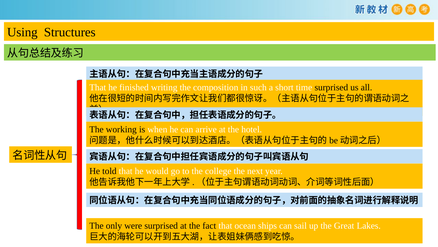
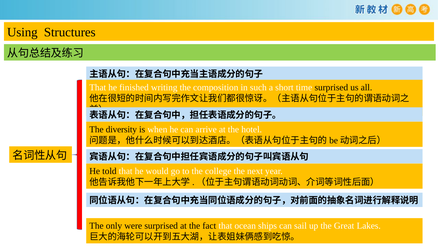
working: working -> diversity (121, 129)
